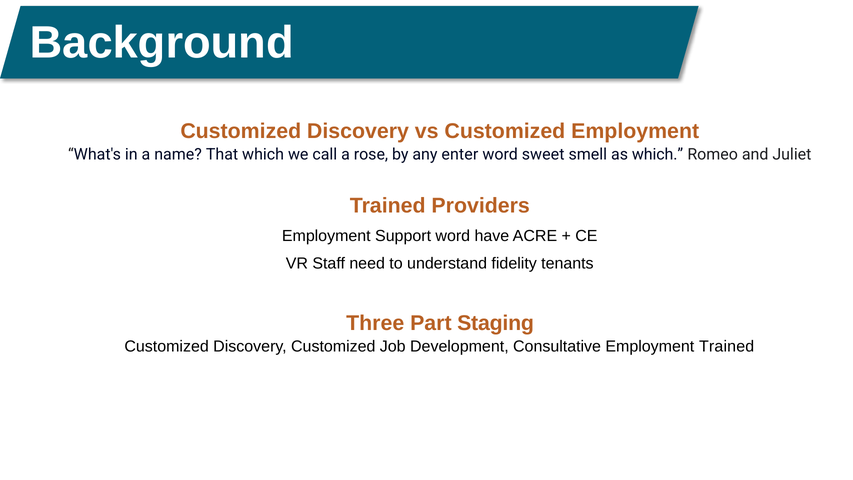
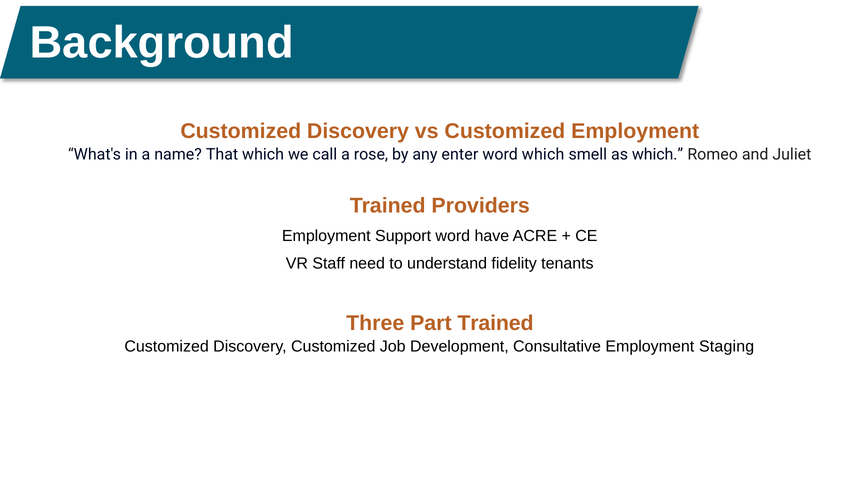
word sweet: sweet -> which (543, 155)
Part Staging: Staging -> Trained (496, 323)
Employment Trained: Trained -> Staging (727, 346)
